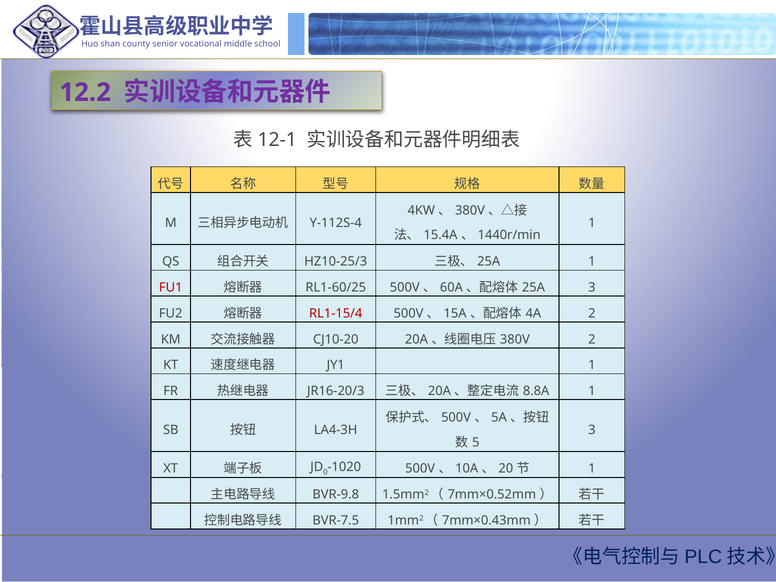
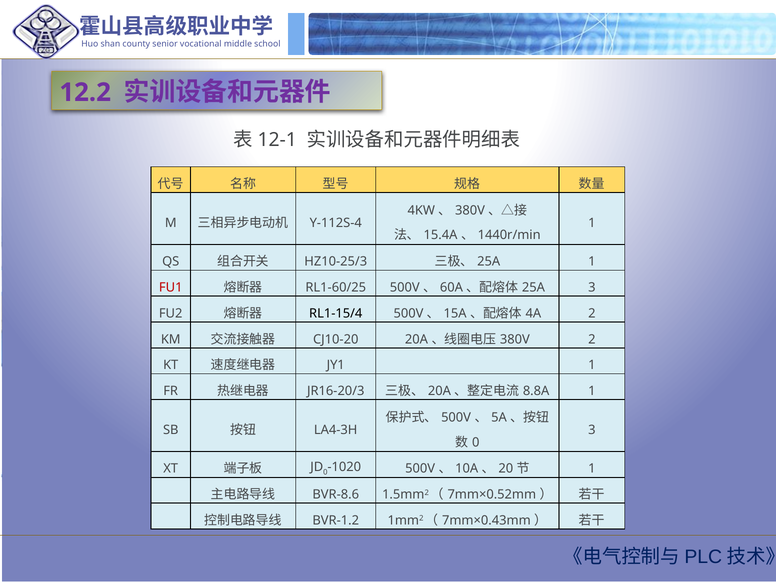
RL1-15/4 colour: red -> black (336, 313)
5: 5 -> 0 (476, 442)
BVR-9.8: BVR-9.8 -> BVR-8.6 (336, 495)
BVR-7.5: BVR-7.5 -> BVR-1.2 (336, 520)
